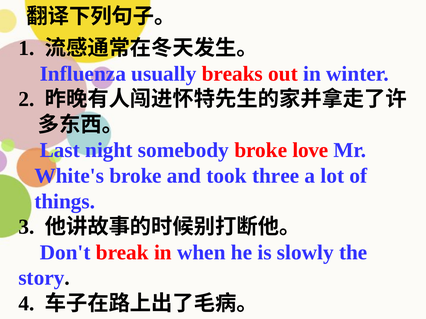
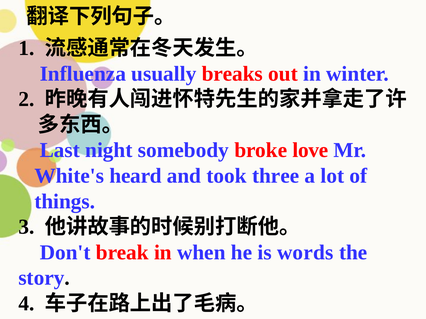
White's broke: broke -> heard (136, 176)
slowly: slowly -> words (305, 253)
